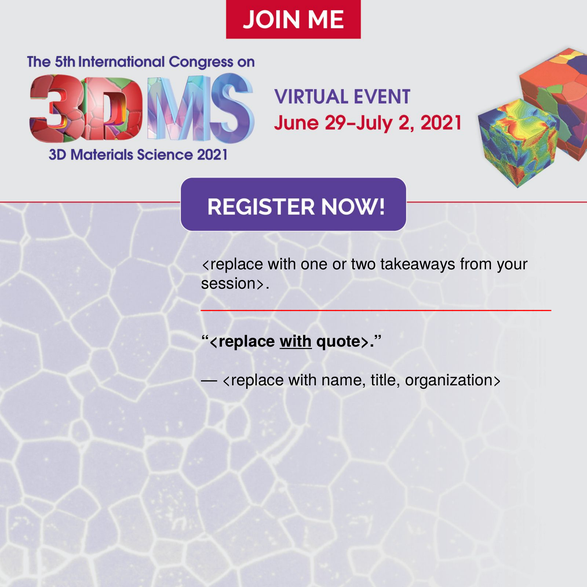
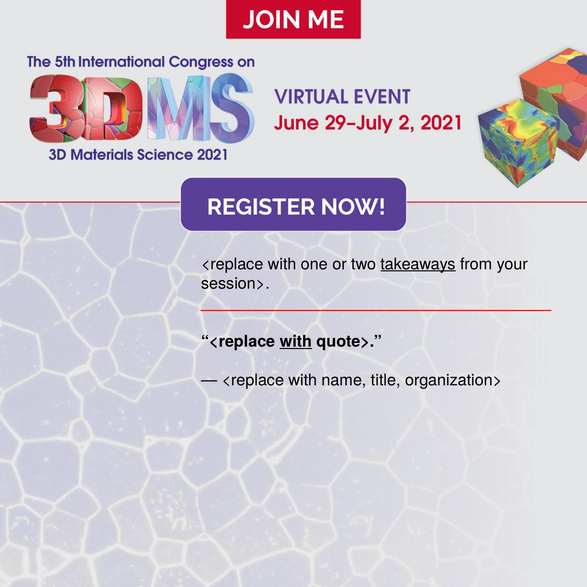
takeaways underline: none -> present (418, 264)
